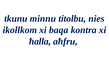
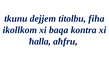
minnu: minnu -> dejjem (43, 18)
nies: nies -> fiha (96, 18)
